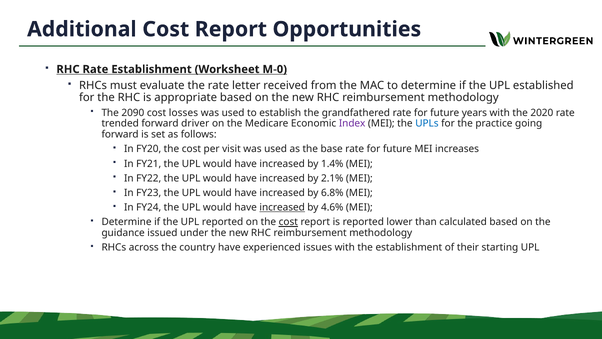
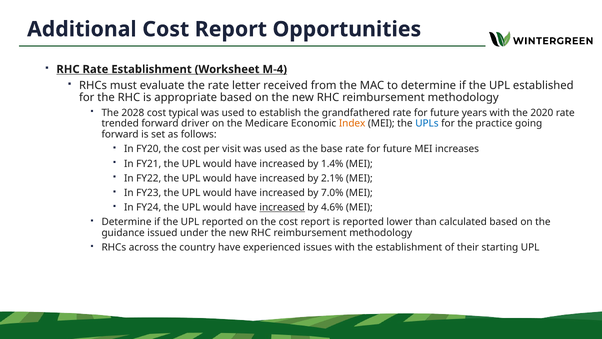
M-0: M-0 -> M-4 (275, 69)
2090: 2090 -> 2028 (133, 113)
losses: losses -> typical (184, 113)
Index colour: purple -> orange (352, 124)
6.8%: 6.8% -> 7.0% (332, 193)
cost underline: present -> none (288, 222)
